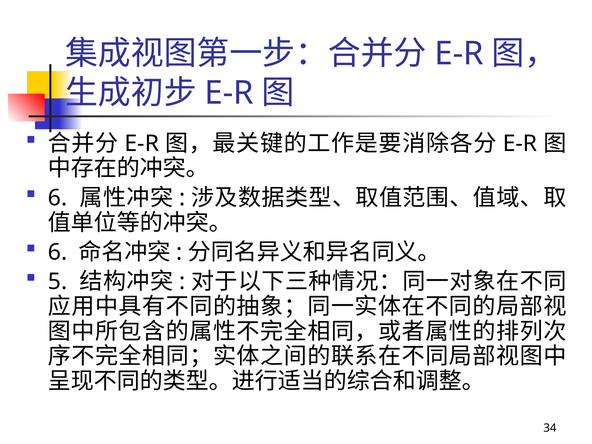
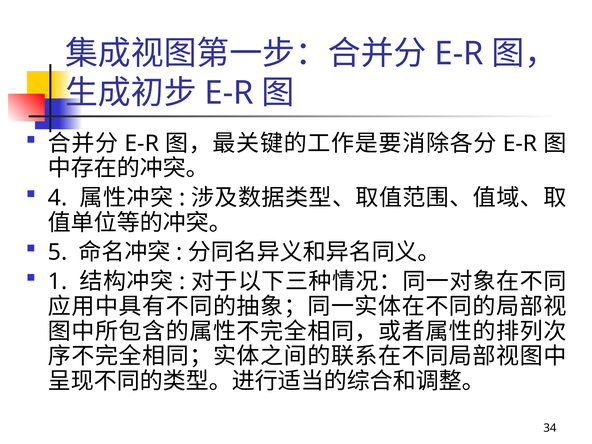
6: 6 -> 4 (58, 198)
6: 6 -> 5 (58, 252)
5: 5 -> 1 (58, 282)
